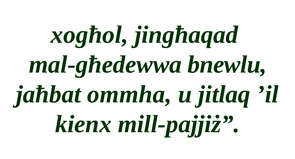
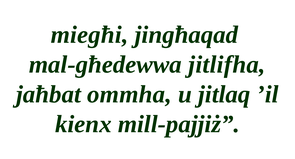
xogħol: xogħol -> miegħi (89, 35)
bnewlu: bnewlu -> jitlifha (227, 65)
